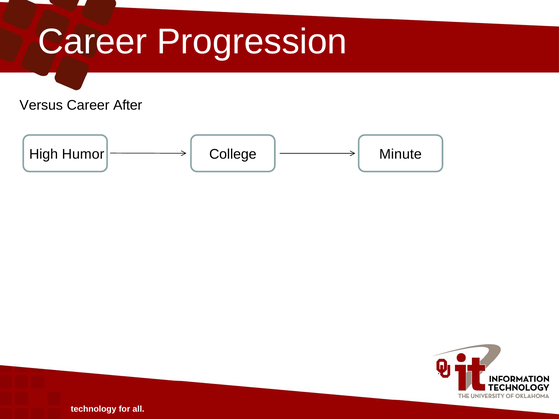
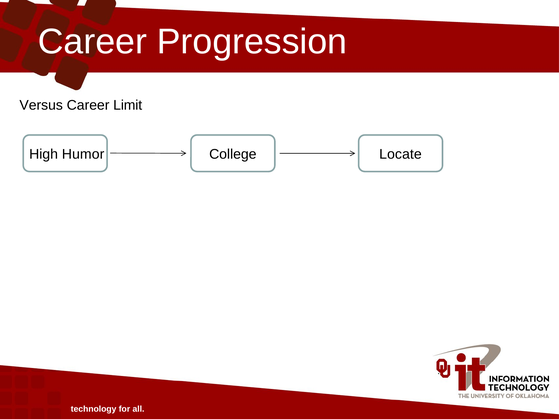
After: After -> Limit (128, 105)
Minute: Minute -> Locate (400, 154)
